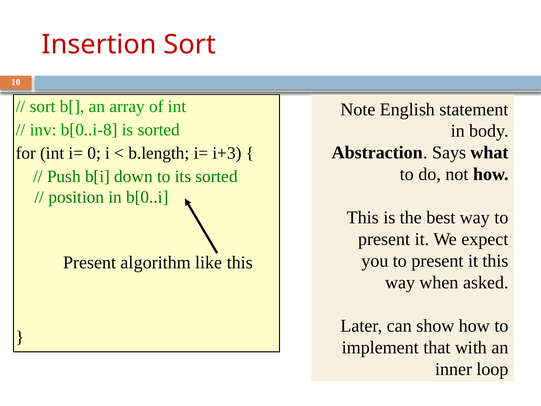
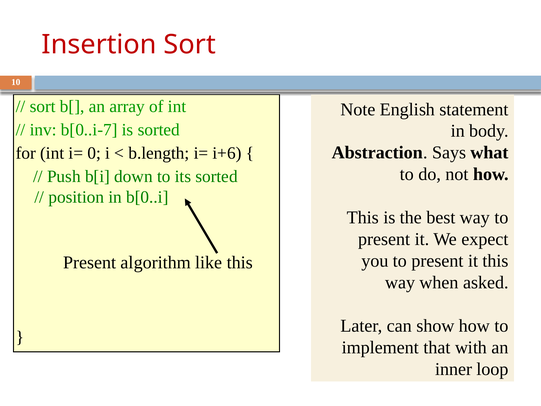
b[0..i-8: b[0..i-8 -> b[0..i-7 (89, 130)
i+3: i+3 -> i+6 (227, 153)
